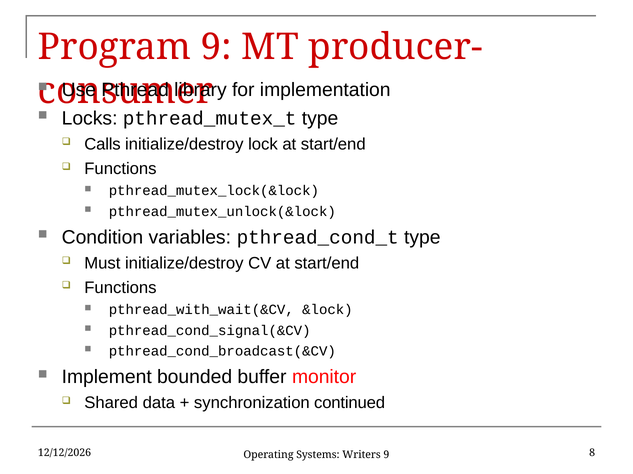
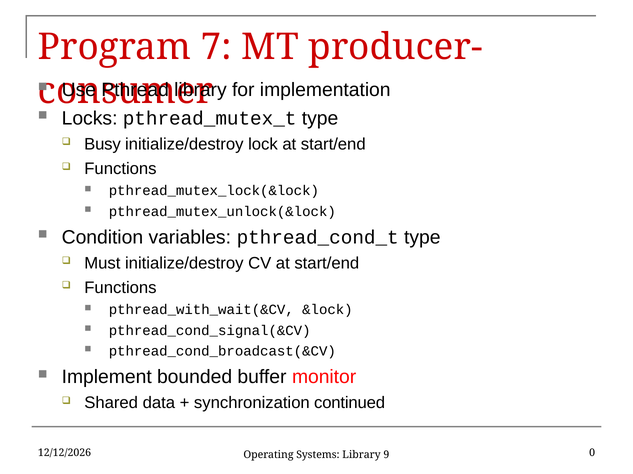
Program 9: 9 -> 7 (216, 47)
Calls: Calls -> Busy (102, 144)
8: 8 -> 0 (592, 453)
Systems Writers: Writers -> Library (361, 455)
